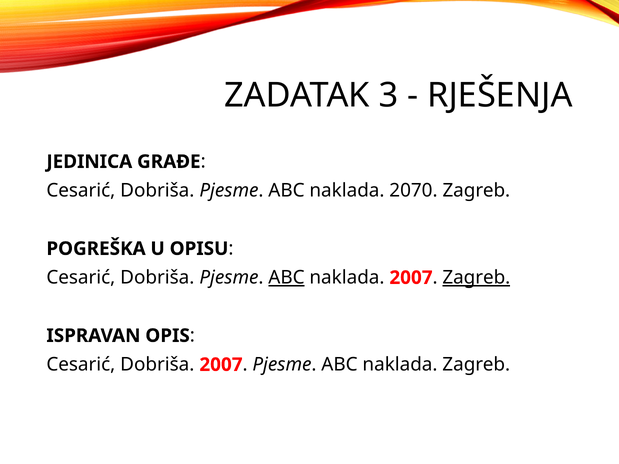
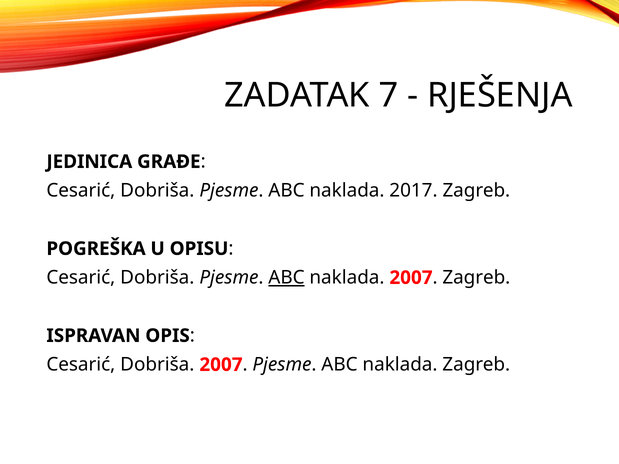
3: 3 -> 7 (389, 95)
2070: 2070 -> 2017 (413, 191)
Zagreb underline: present -> none (476, 278)
